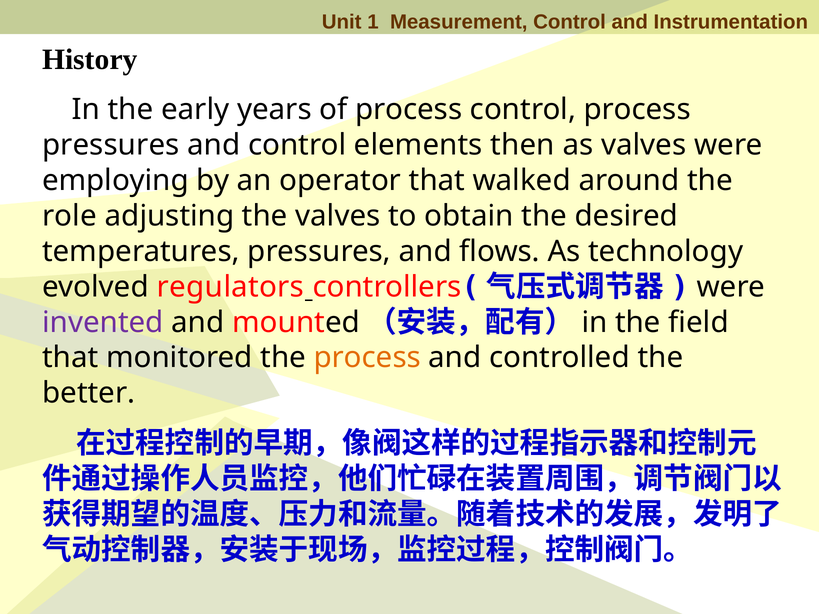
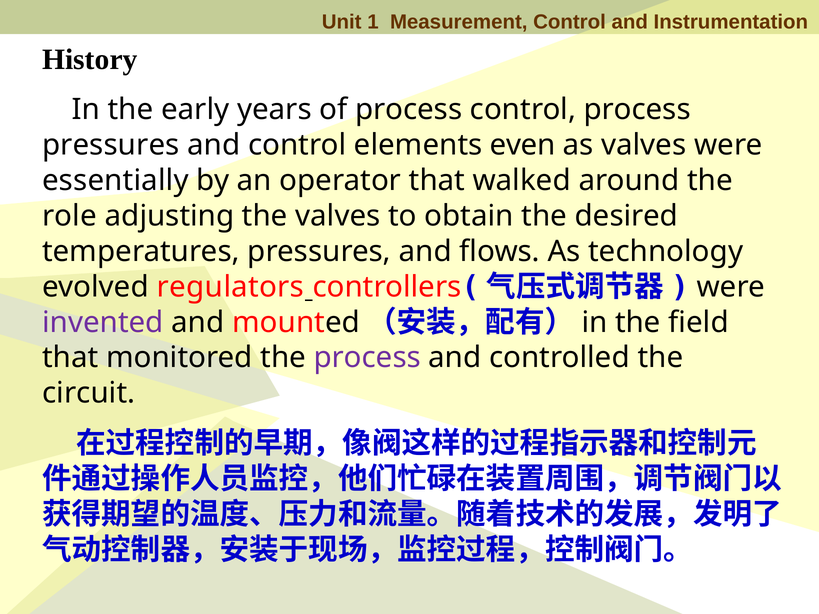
then: then -> even (523, 145)
employing: employing -> essentially (115, 181)
process colour: orange -> purple (367, 358)
better: better -> circuit (89, 393)
